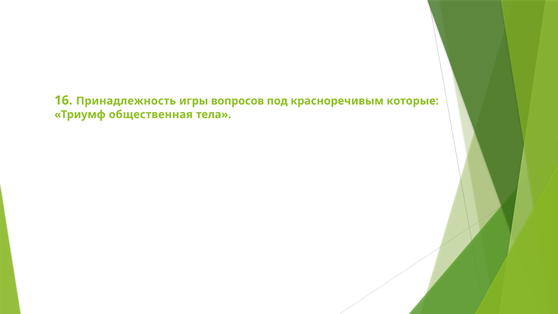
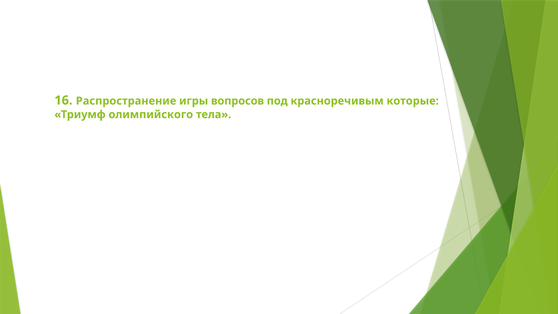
Принадлежность: Принадлежность -> Распространение (126, 101)
общественная: общественная -> олимпийского (151, 114)
